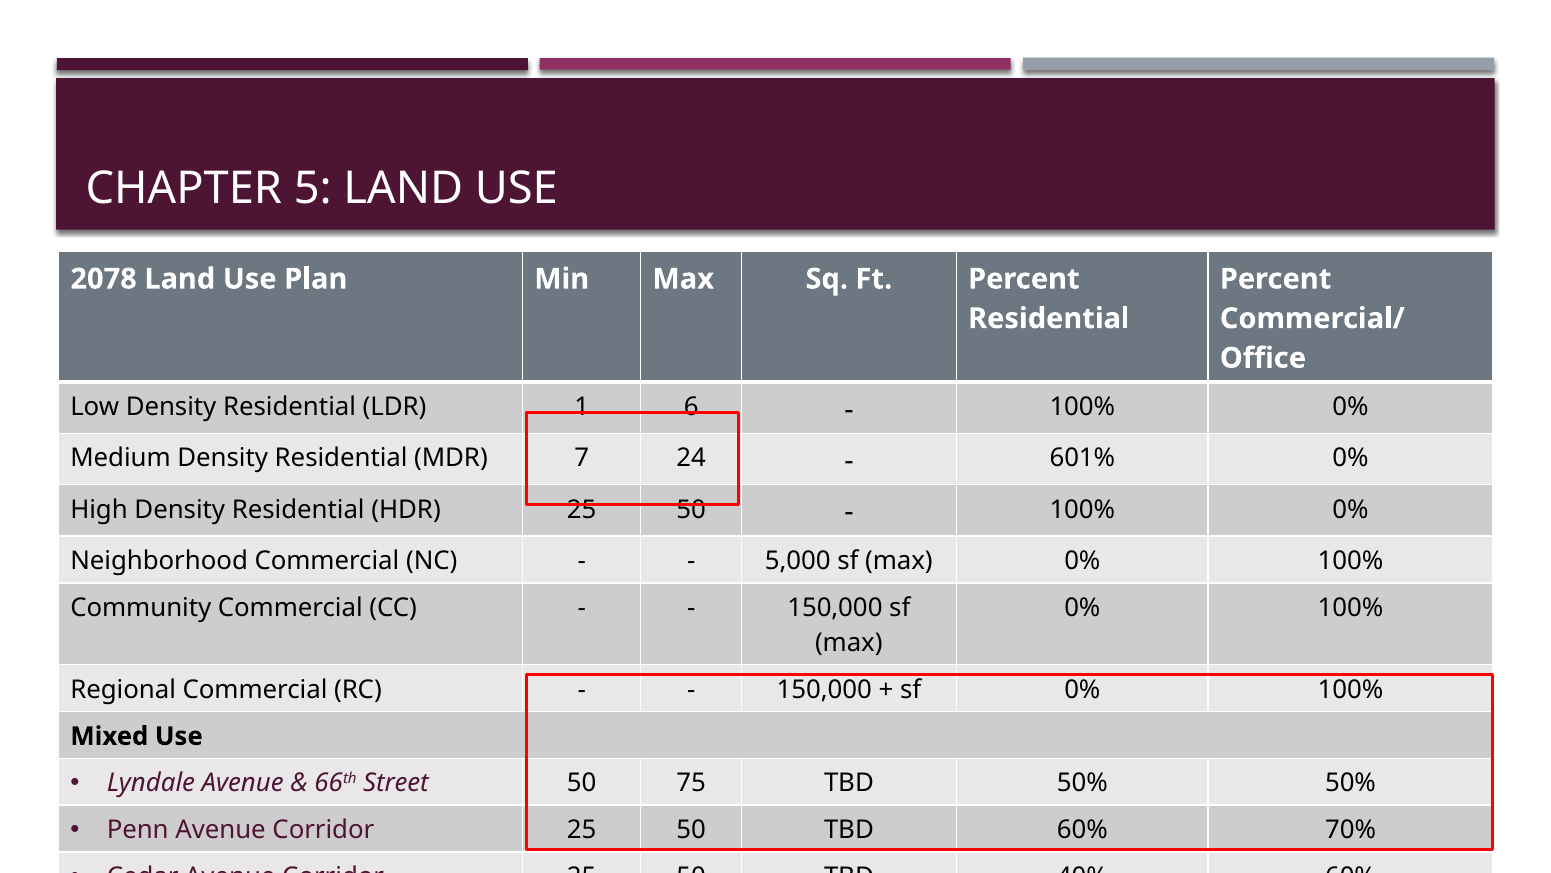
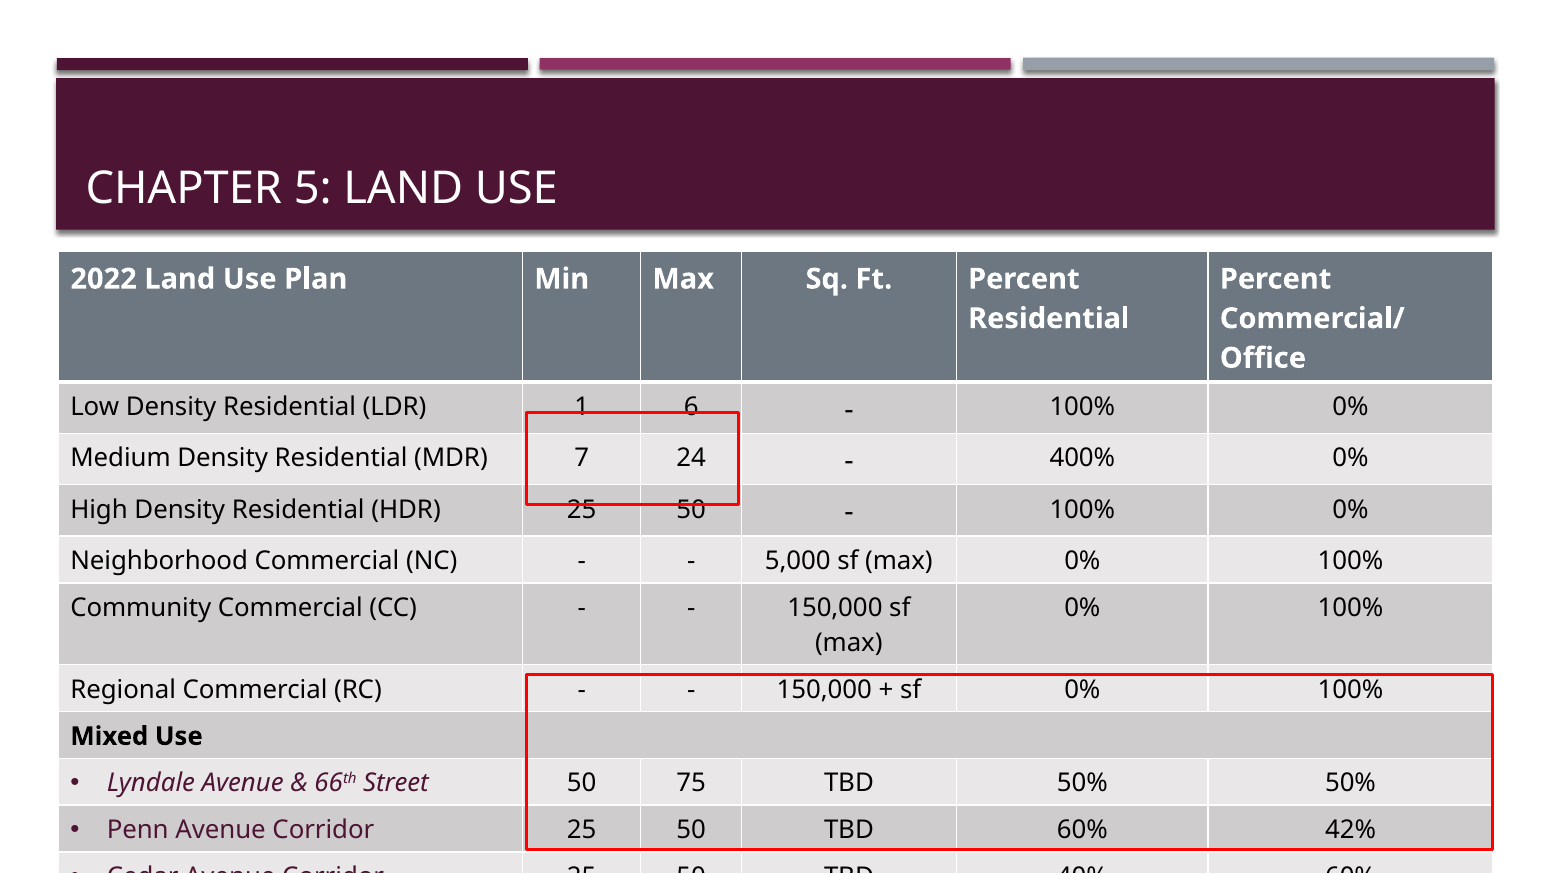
2078: 2078 -> 2022 (104, 279)
601%: 601% -> 400% (1082, 458)
60% 70%: 70% -> 42% (1351, 829)
